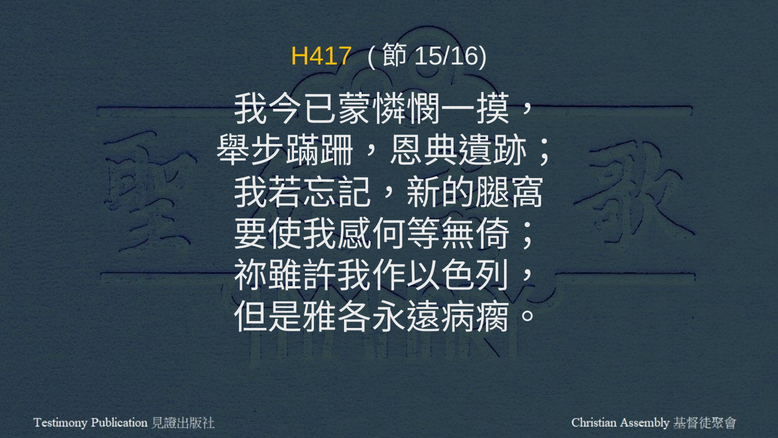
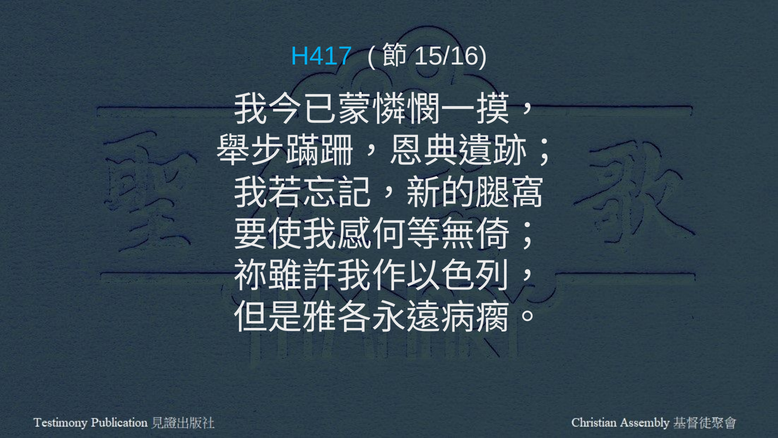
H417 colour: yellow -> light blue (322, 56)
